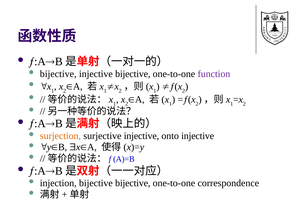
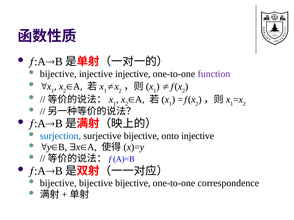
injective bijective: bijective -> injective (133, 74)
surjection colour: orange -> blue (60, 136)
surjective injective: injective -> bijective (141, 136)
injection: injection -> bijective (58, 183)
